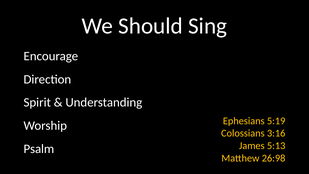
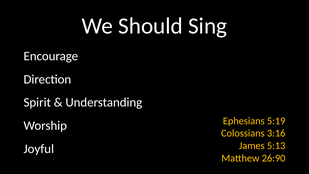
Psalm: Psalm -> Joyful (39, 149)
26:98: 26:98 -> 26:90 (274, 158)
